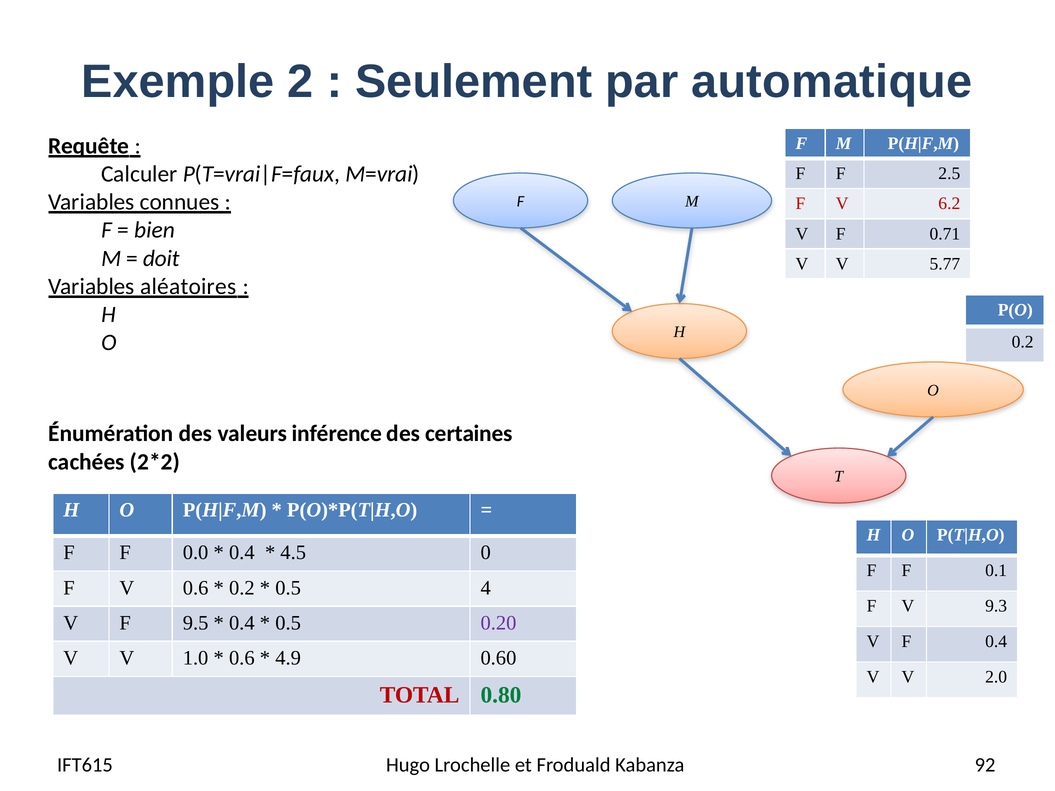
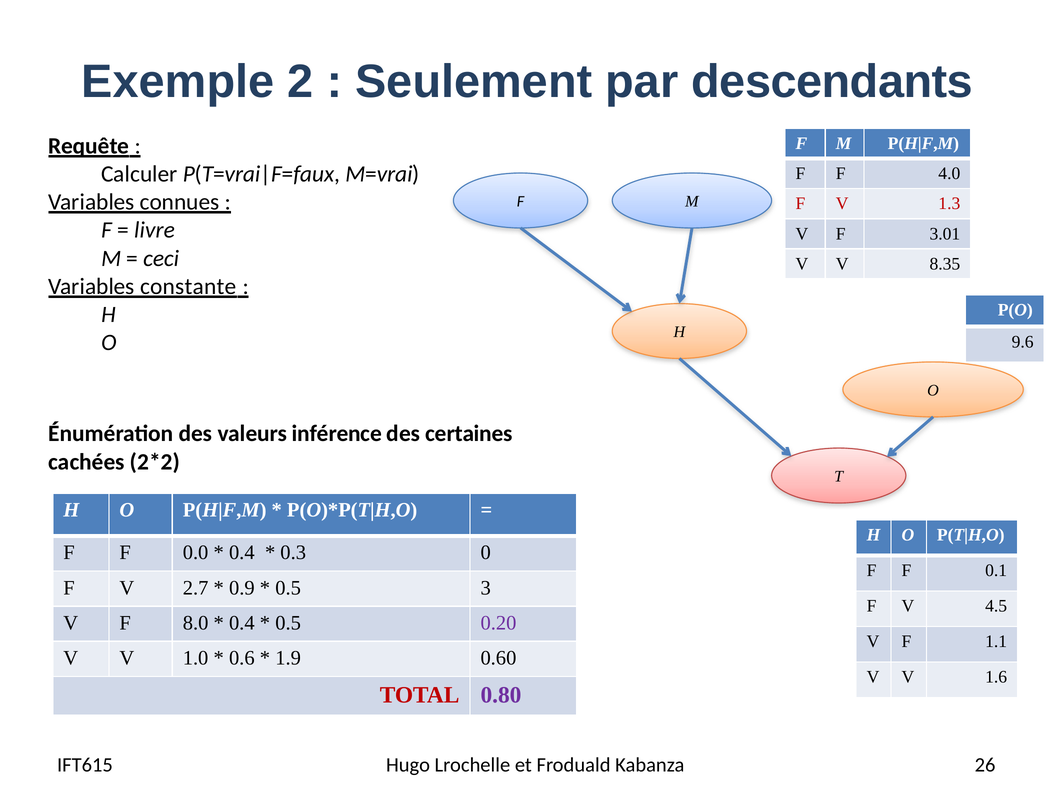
automatique: automatique -> descendants (832, 82)
2.5: 2.5 -> 4.0 (949, 174)
6.2: 6.2 -> 1.3 (949, 204)
bien: bien -> livre (154, 230)
0.71: 0.71 -> 3.01 (945, 234)
doit: doit -> ceci (161, 258)
5.77: 5.77 -> 8.35 (945, 264)
aléatoires: aléatoires -> constante (188, 287)
0.2: 0.2 -> 9.6 (1023, 342)
4.5: 4.5 -> 0.3 (293, 553)
V 0.6: 0.6 -> 2.7 (196, 588)
0.2: 0.2 -> 0.9 (242, 588)
4: 4 -> 3 (486, 588)
9.3: 9.3 -> 4.5 (996, 606)
9.5: 9.5 -> 8.0 (196, 623)
F 0.4: 0.4 -> 1.1 (996, 642)
4.9: 4.9 -> 1.9 (288, 658)
2.0: 2.0 -> 1.6 (996, 677)
0.80 colour: green -> purple (501, 695)
92: 92 -> 26 (985, 765)
